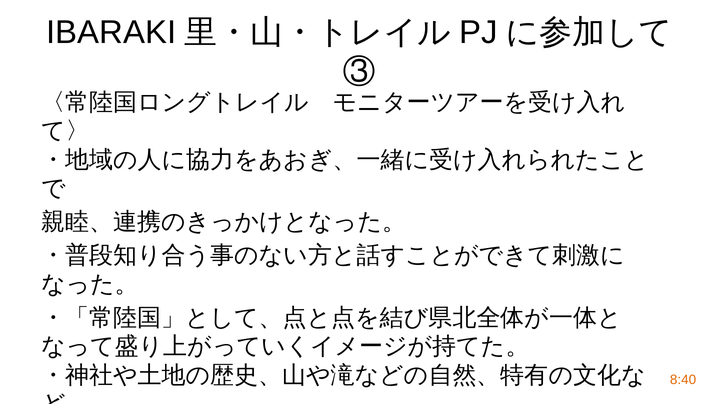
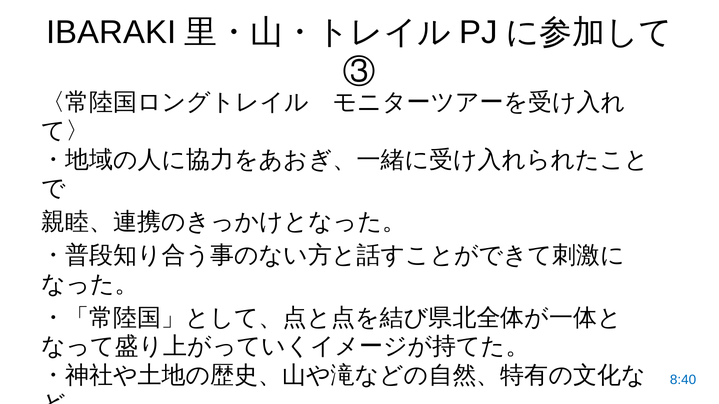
8:40 colour: orange -> blue (683, 380)
